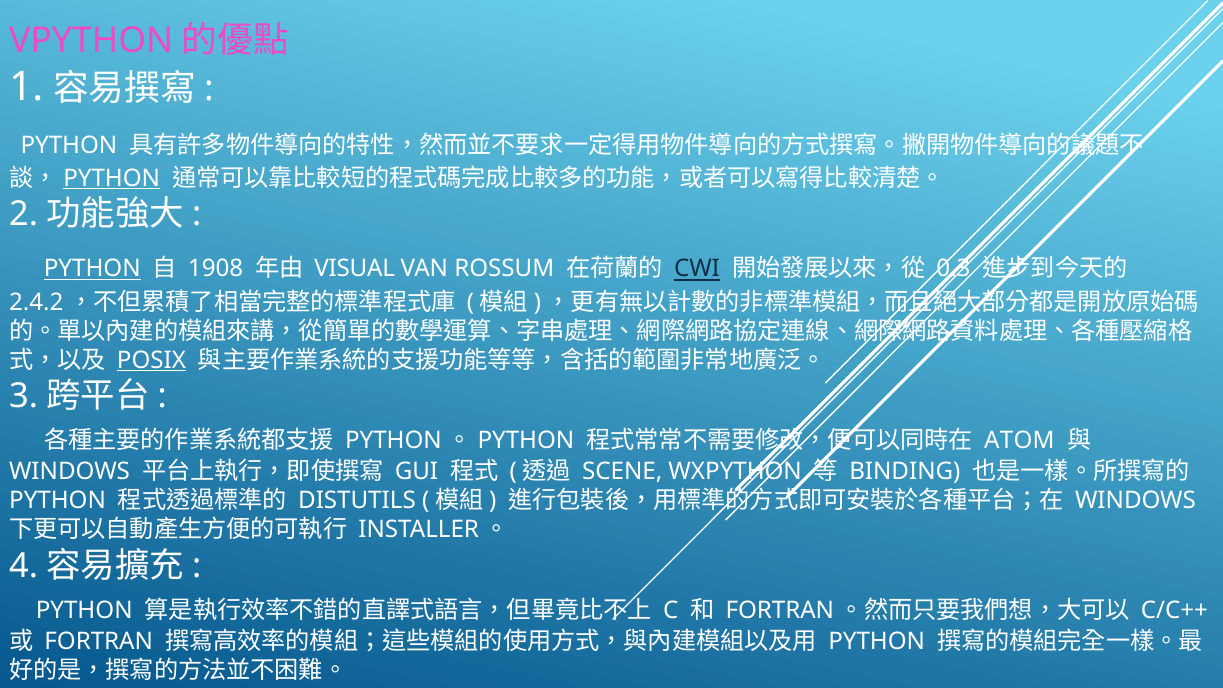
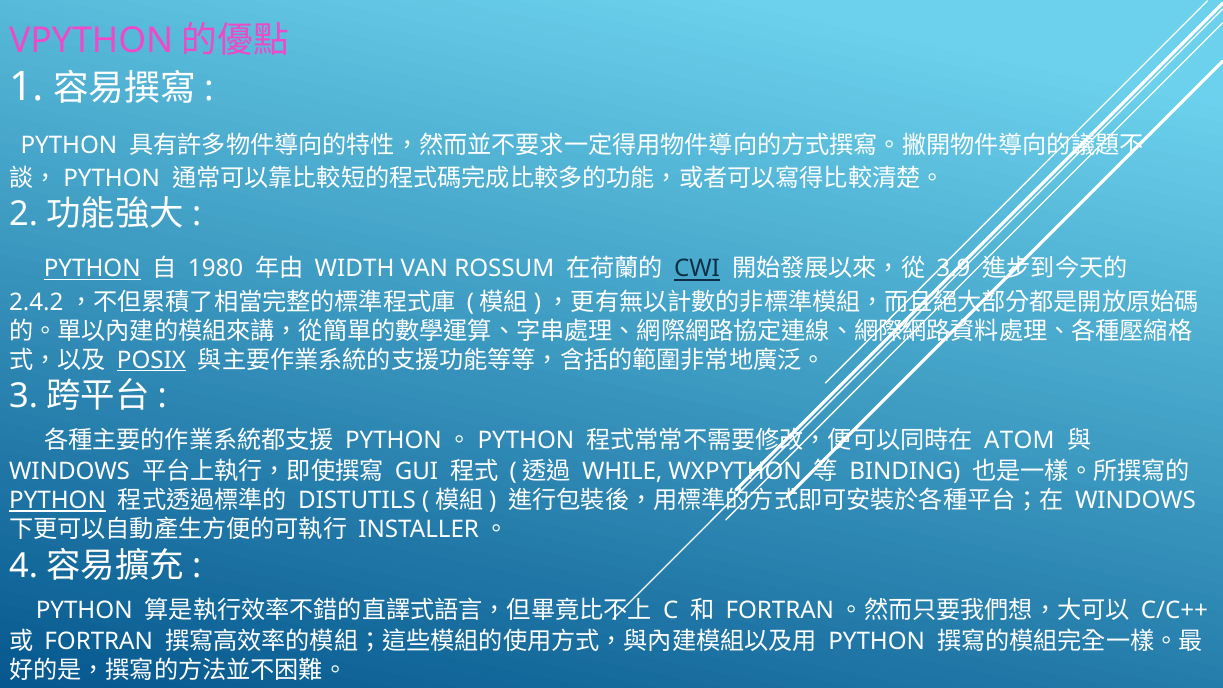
PYTHON underline: present -> none (112, 178)
1908: 1908 -> 1980 (216, 269)
VISUAL: VISUAL -> WIDTH (355, 269)
0.3: 0.3 -> 3.9 (953, 269)
SCENE: SCENE -> WHILE (622, 472)
PYTHON underline: none -> present (58, 501)
